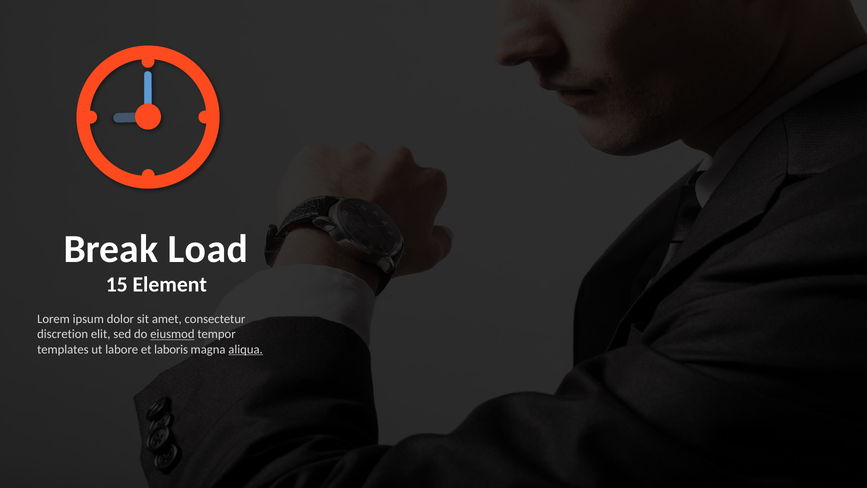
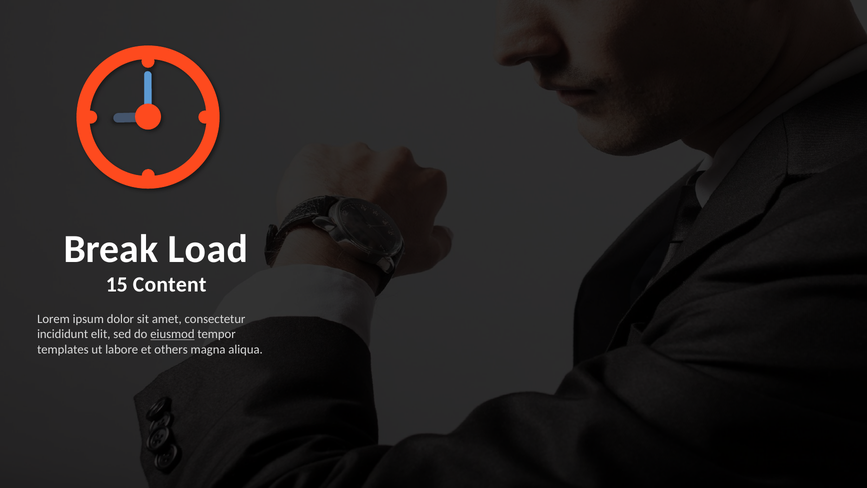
Element: Element -> Content (170, 285)
discretion: discretion -> incididunt (63, 334)
laboris: laboris -> others (171, 349)
aliqua underline: present -> none (246, 349)
